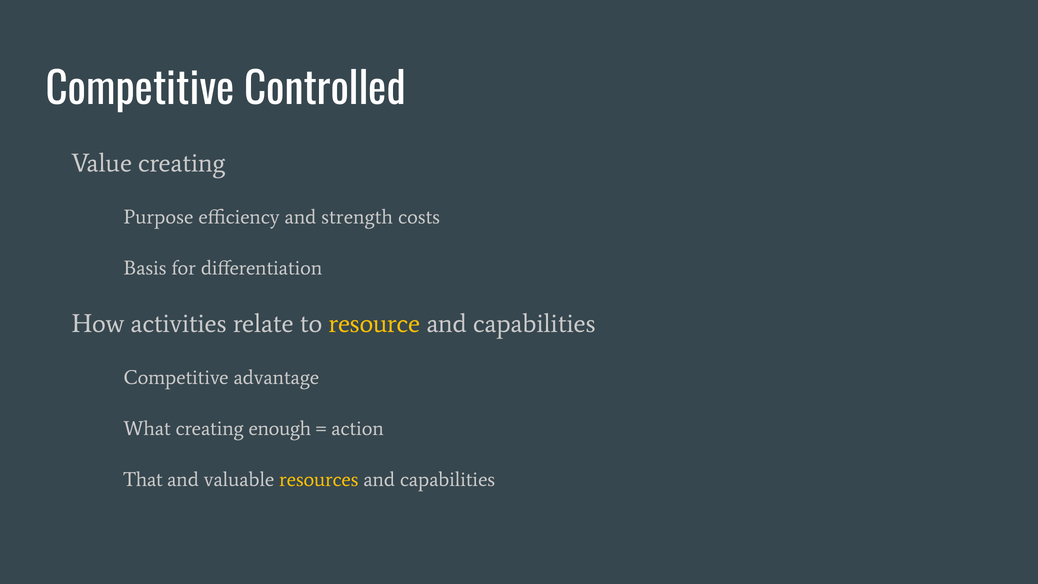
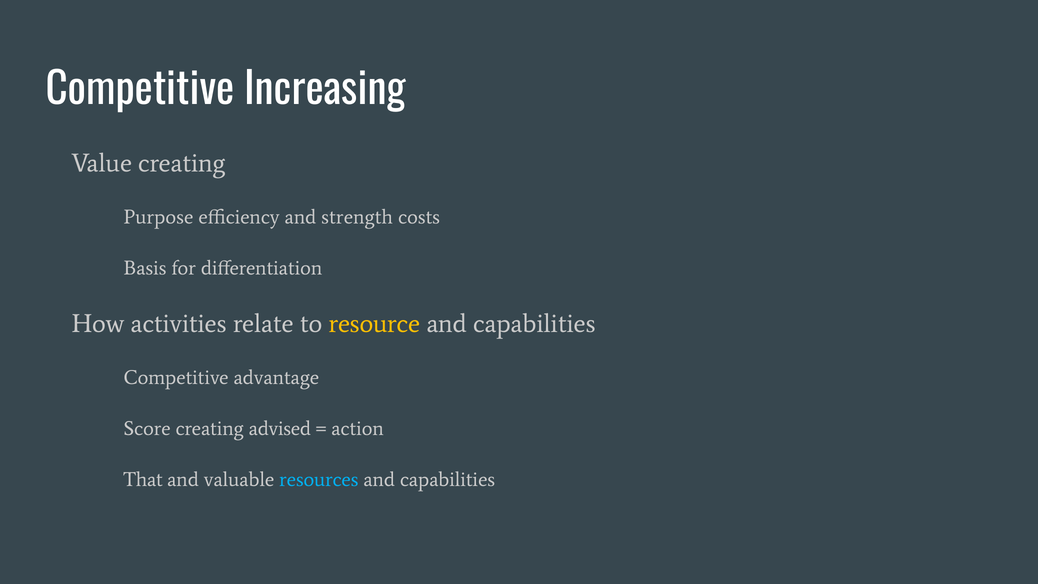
Controlled: Controlled -> Increasing (325, 90)
What: What -> Score (147, 429)
enough: enough -> advised (280, 429)
resources colour: yellow -> light blue (319, 480)
